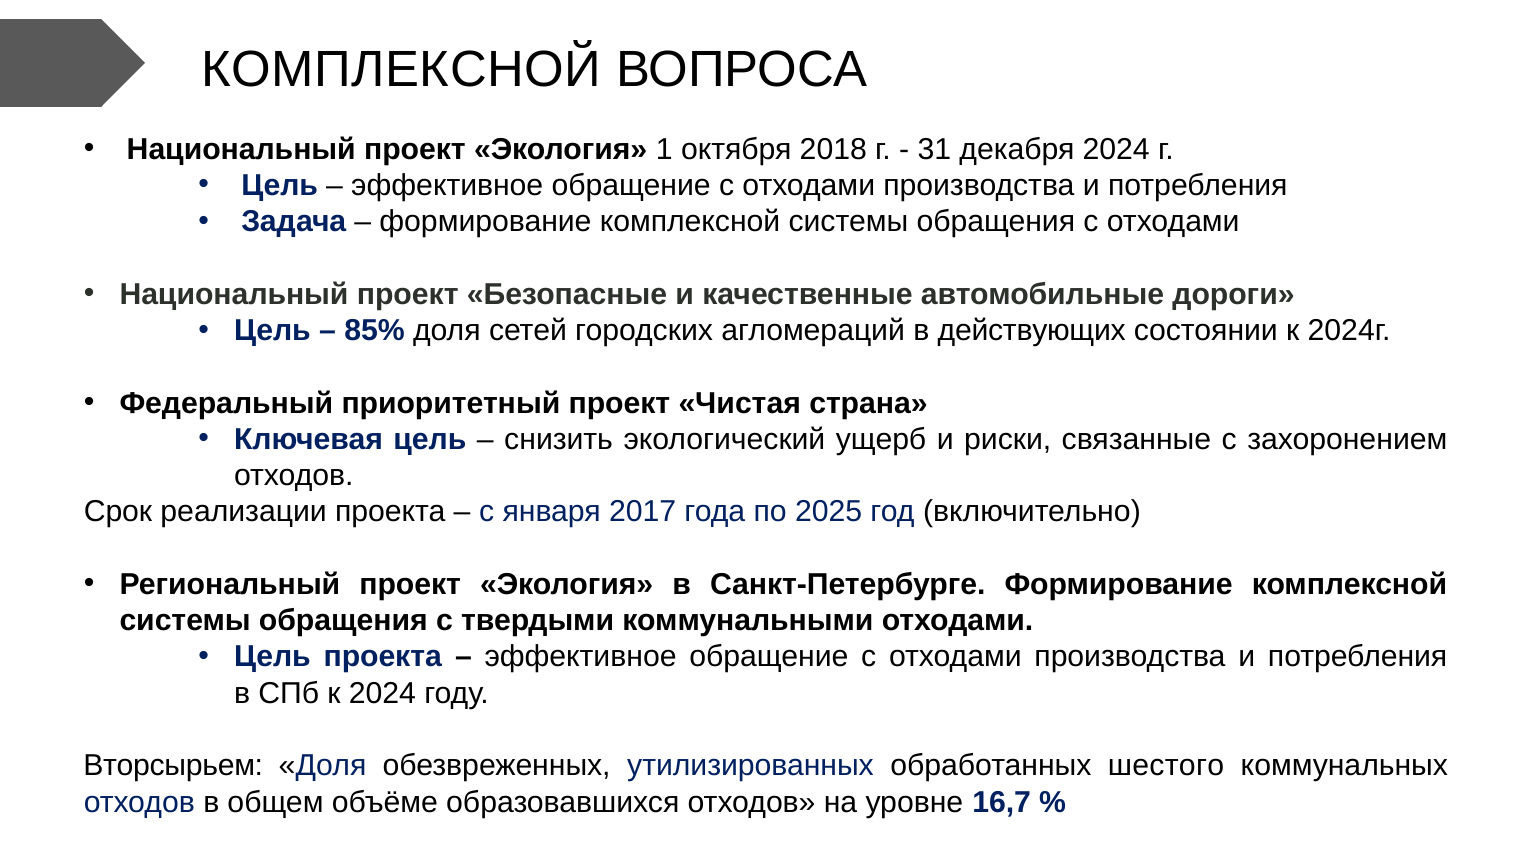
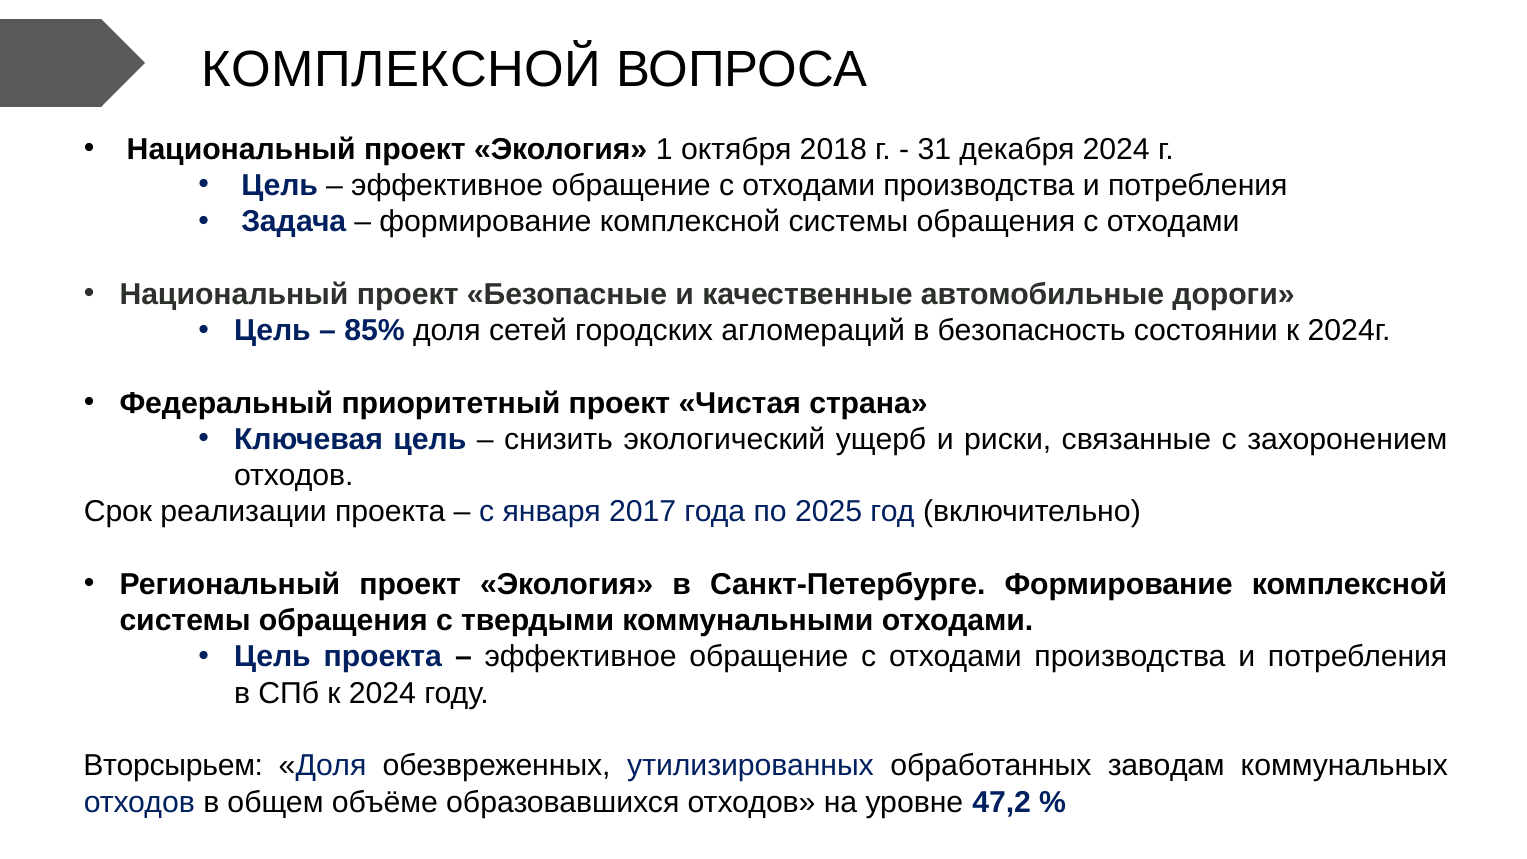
действующих: действующих -> безопасность (1032, 331)
шестого: шестого -> заводам (1166, 766)
16,7: 16,7 -> 47,2 (1002, 802)
